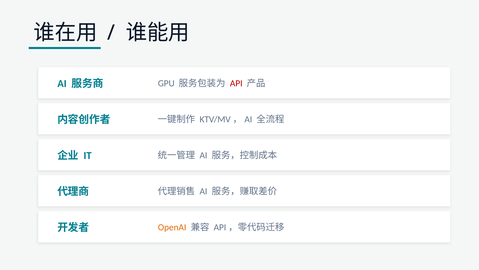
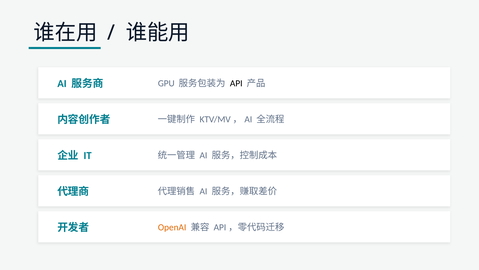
API colour: red -> black (236, 83)
